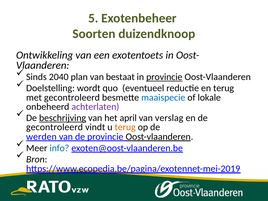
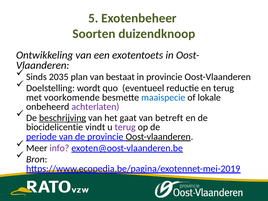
2040: 2040 -> 2035 (59, 77)
provincie underline: present -> none (164, 77)
met gecontroleerd: gecontroleerd -> voorkomende (72, 97)
april: april -> gaat (128, 118)
verslag: verslag -> betreft (169, 118)
gecontroleerd: gecontroleerd -> biocidelicentie (55, 127)
terug colour: orange -> purple (125, 127)
werden: werden -> periode (41, 137)
info colour: blue -> purple (59, 148)
